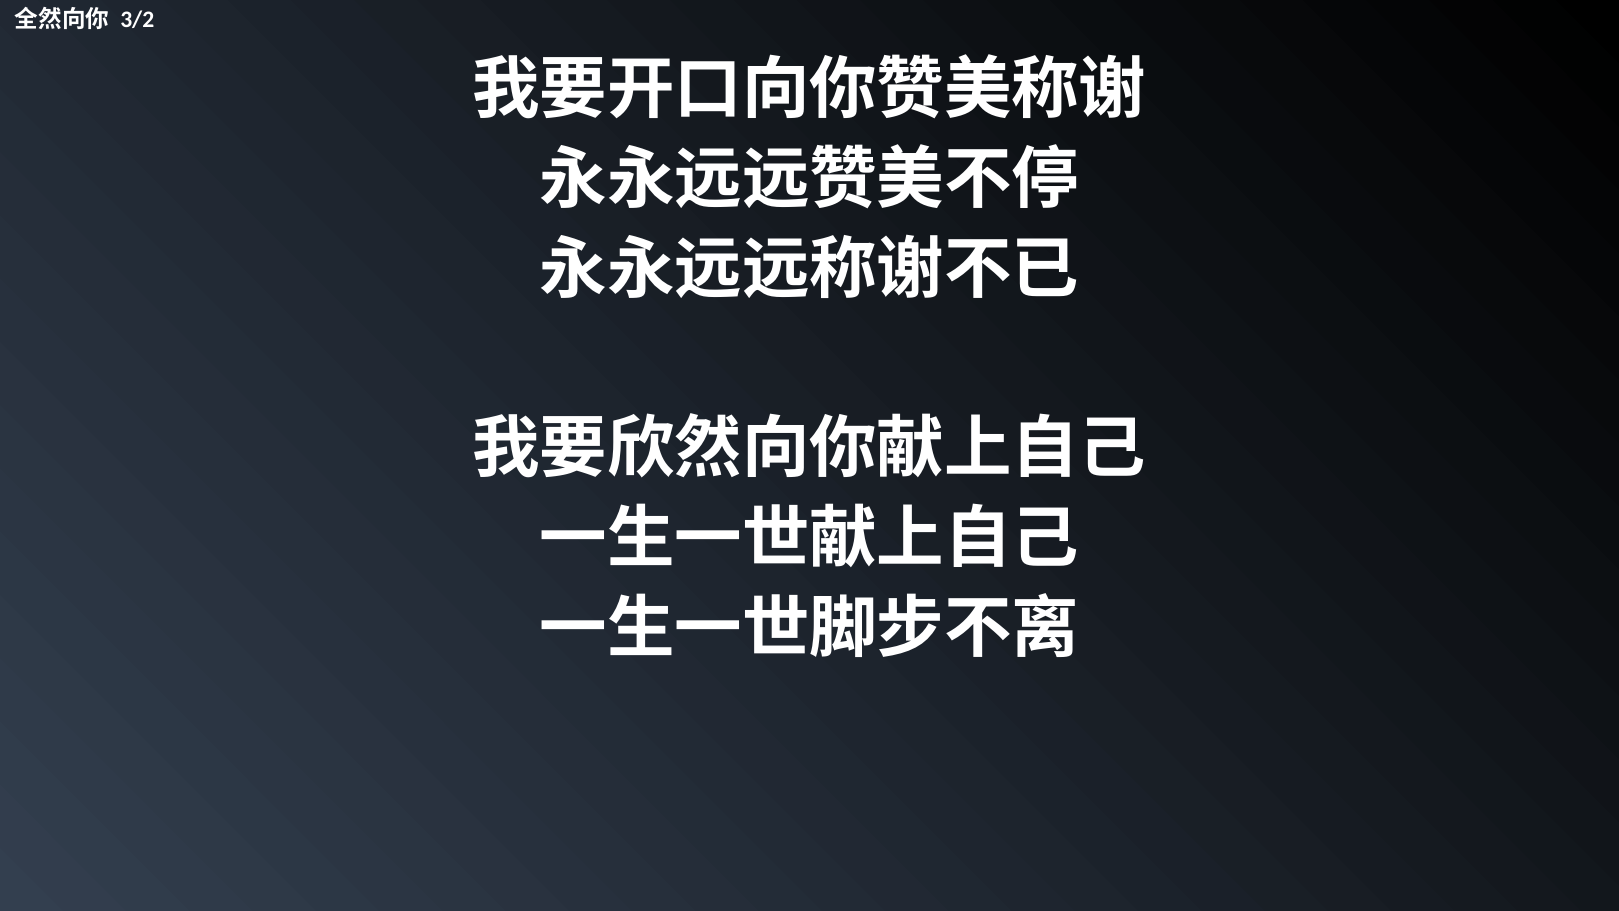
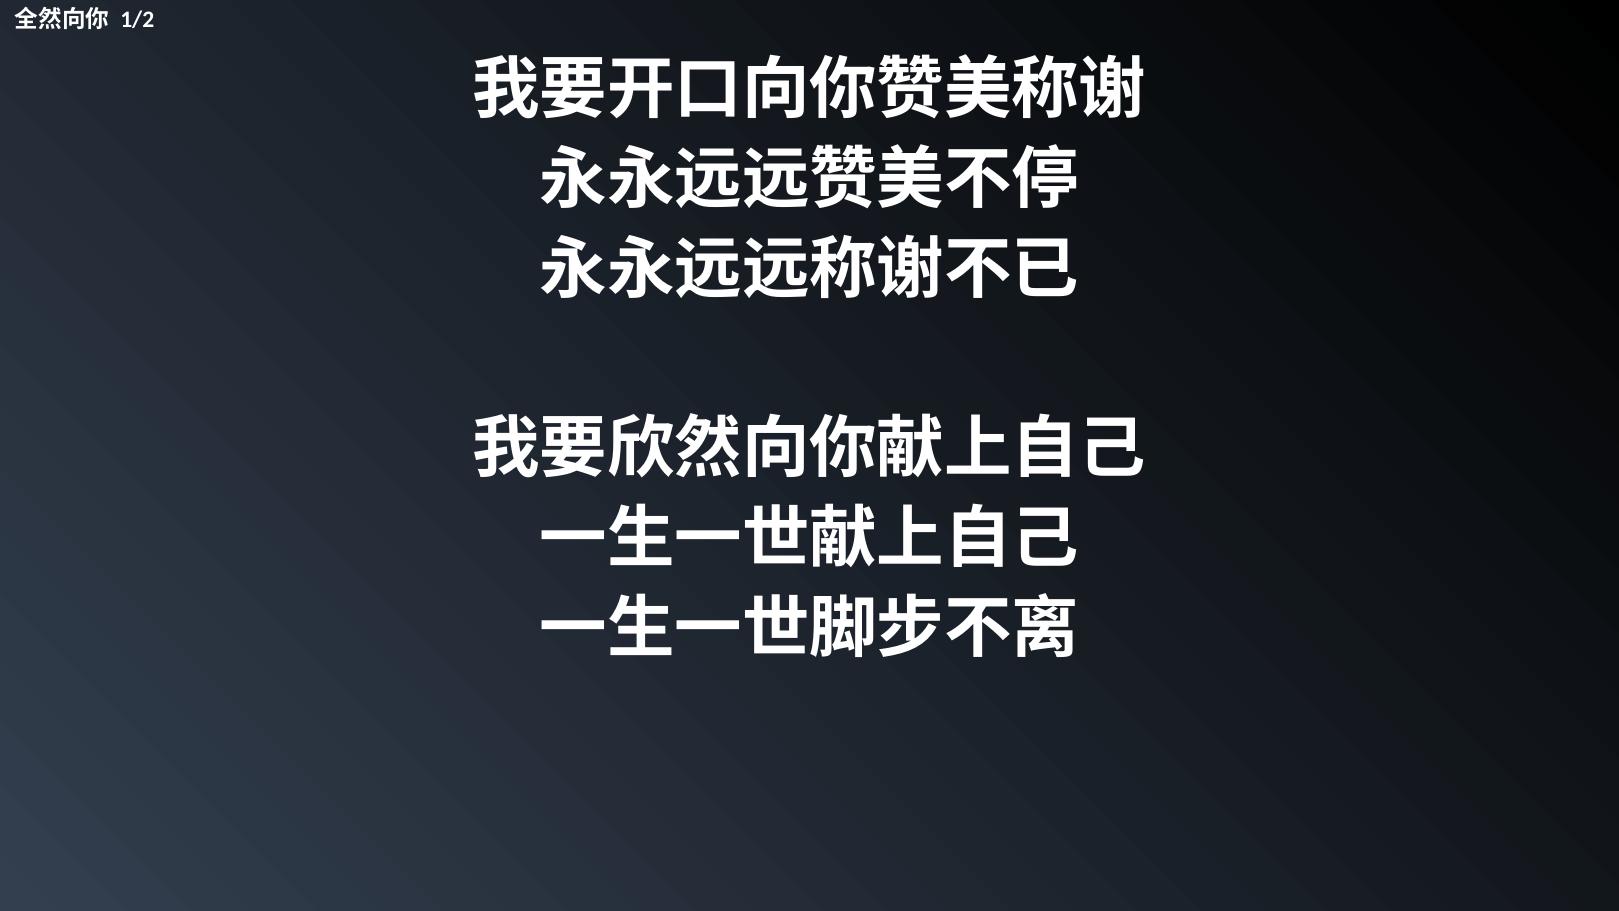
3/2: 3/2 -> 1/2 (137, 20)
